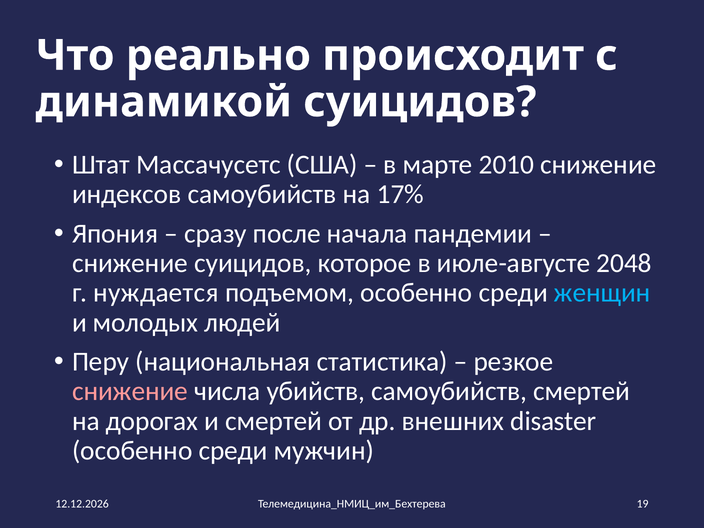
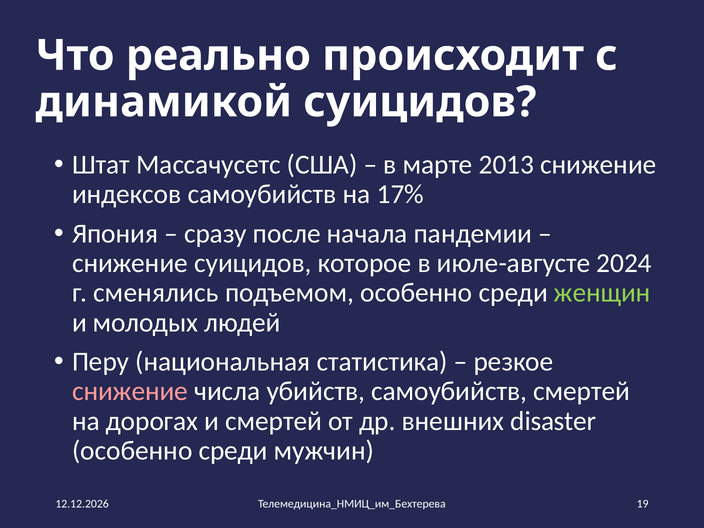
2010: 2010 -> 2013 (506, 165)
2048: 2048 -> 2024 (624, 263)
нуждается: нуждается -> сменялись (156, 293)
женщин colour: light blue -> light green (602, 293)
